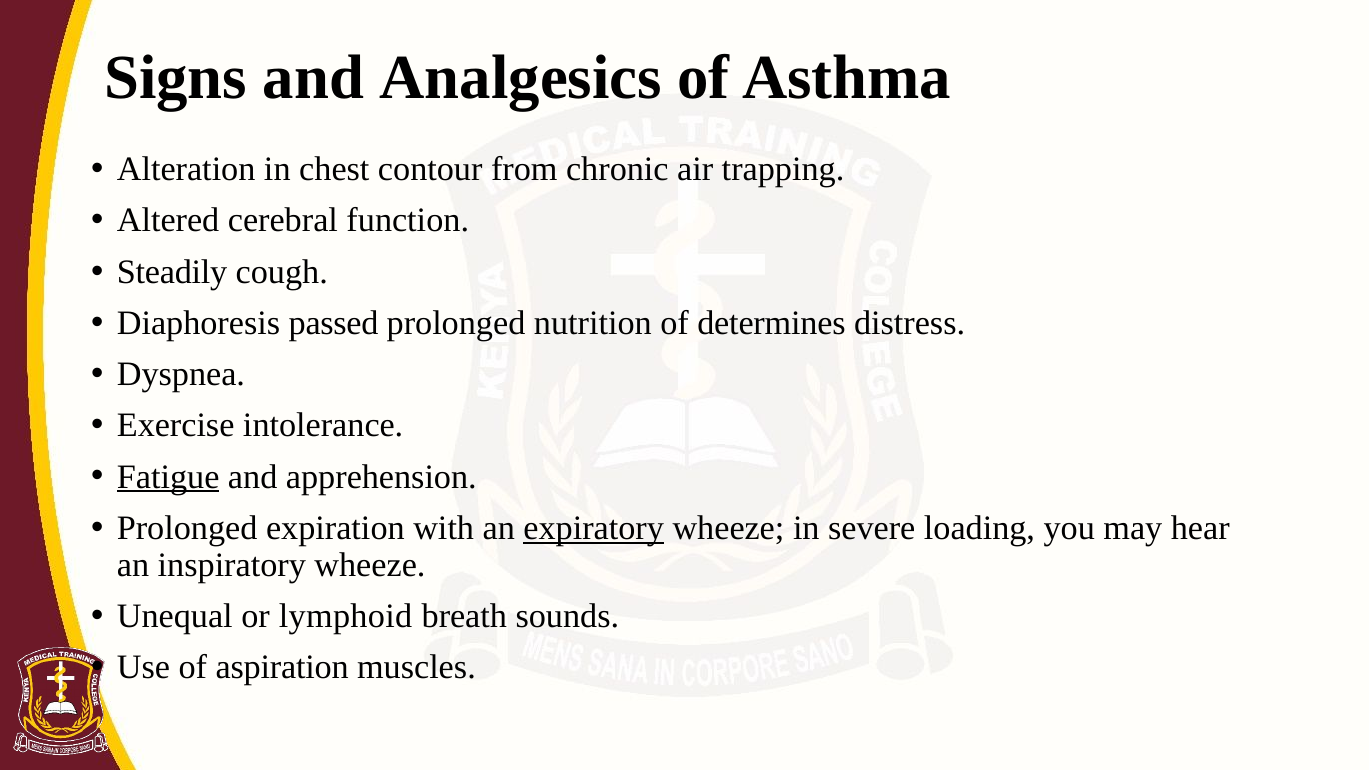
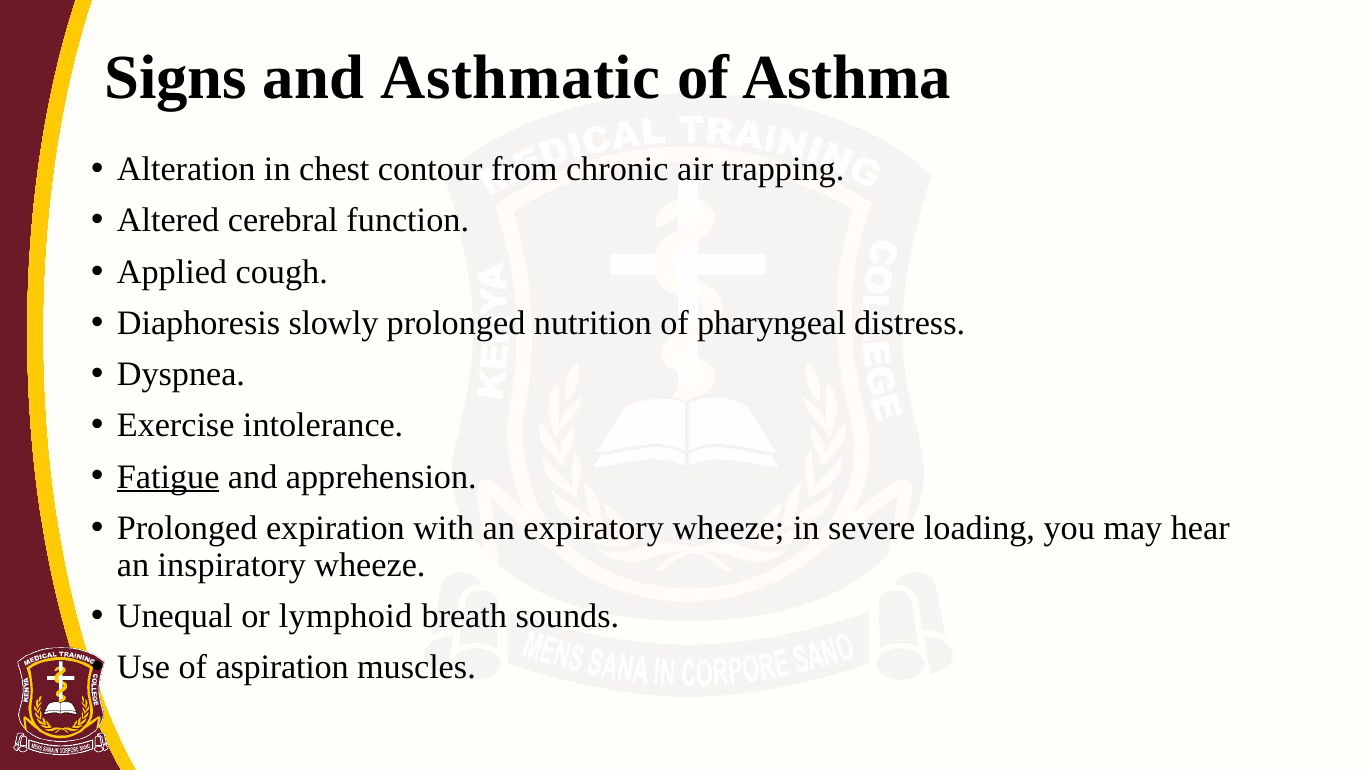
Analgesics: Analgesics -> Asthmatic (521, 77)
Steadily: Steadily -> Applied (172, 272)
passed: passed -> slowly (334, 323)
determines: determines -> pharyngeal (772, 323)
expiratory underline: present -> none (594, 528)
